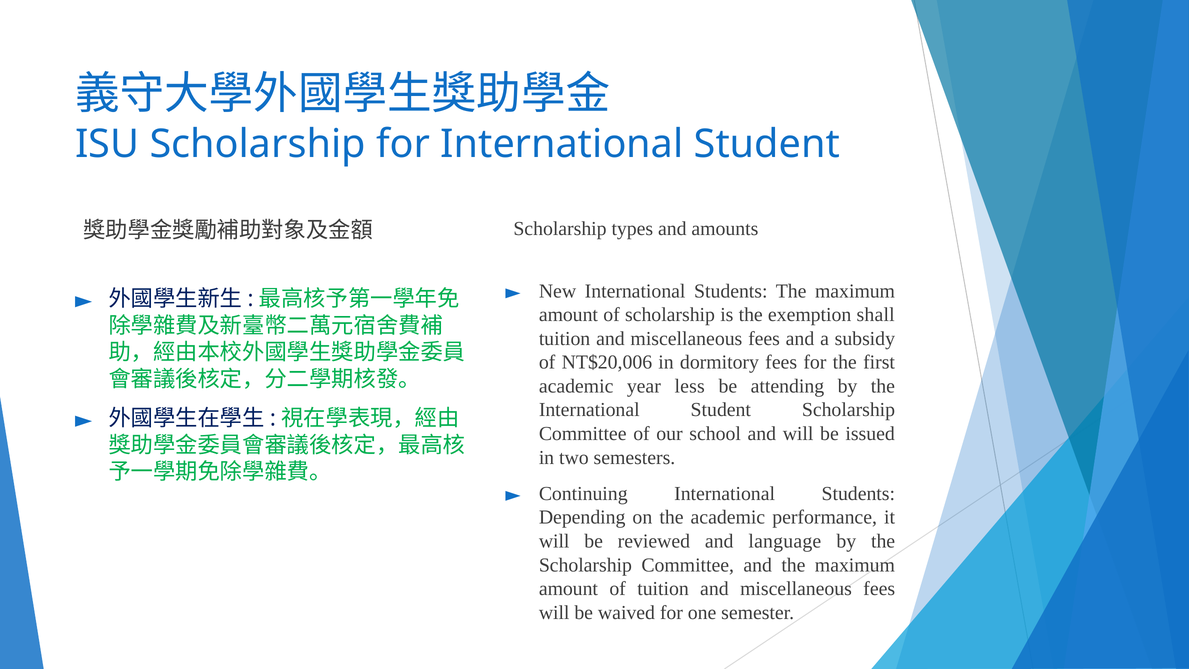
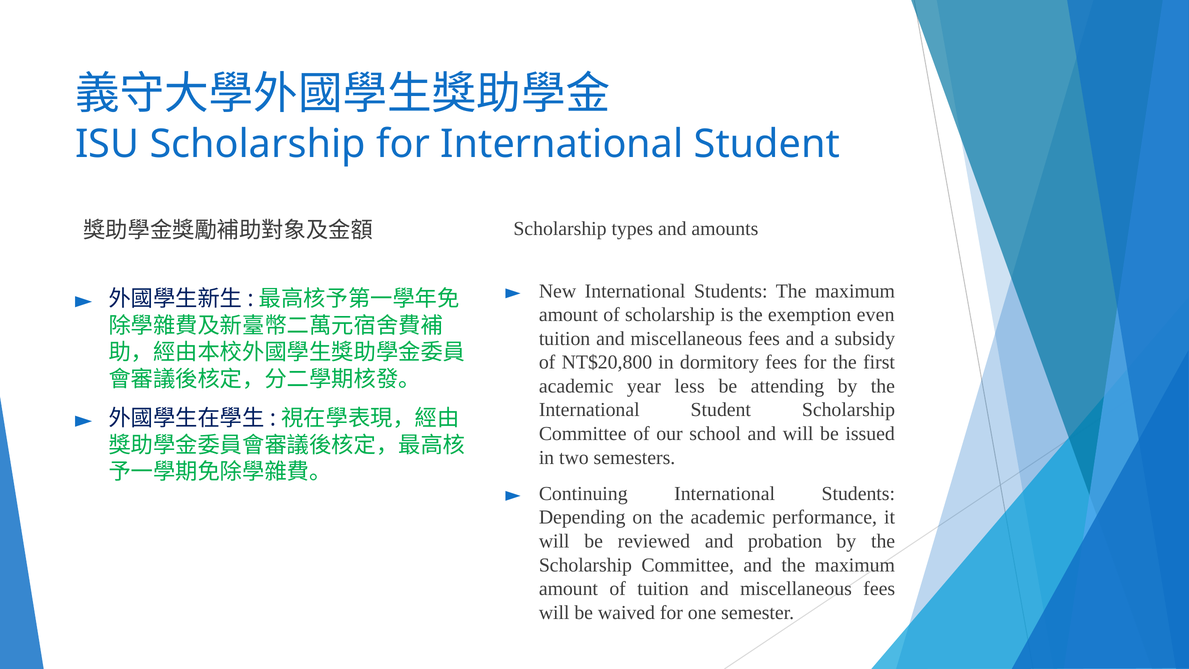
shall: shall -> even (876, 315)
NT$20,006: NT$20,006 -> NT$20,800 (607, 362)
language: language -> probation (785, 541)
